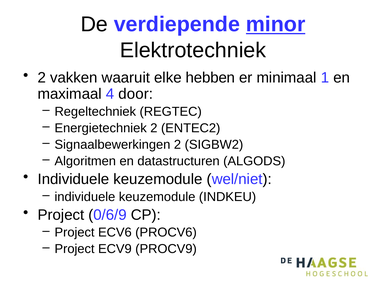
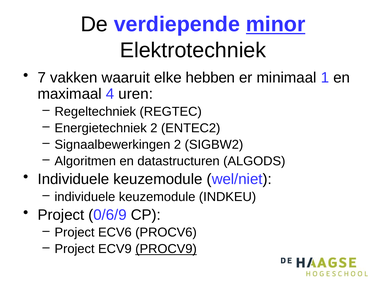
2: 2 -> 7 (42, 78)
door: door -> uren (136, 94)
PROCV9 underline: none -> present (166, 249)
